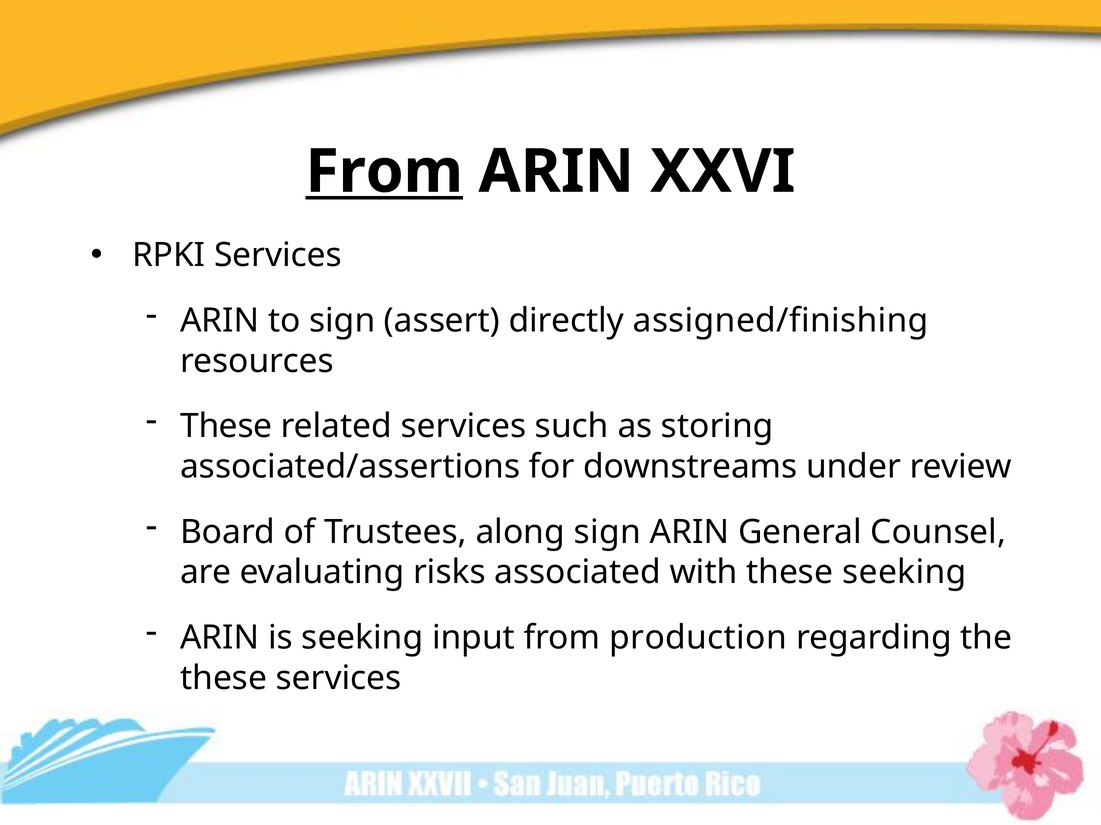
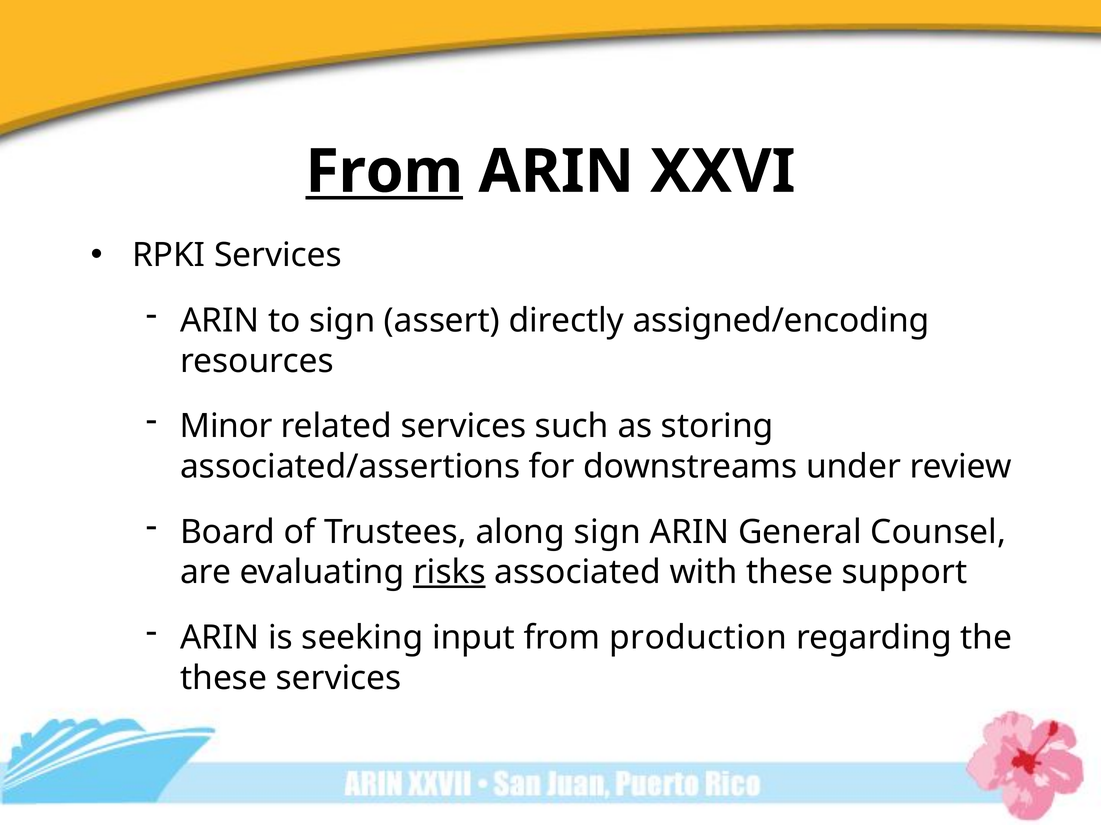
assigned/finishing: assigned/finishing -> assigned/encoding (781, 321)
These: These -> Minor (226, 427)
risks underline: none -> present (449, 573)
these seeking: seeking -> support (904, 573)
